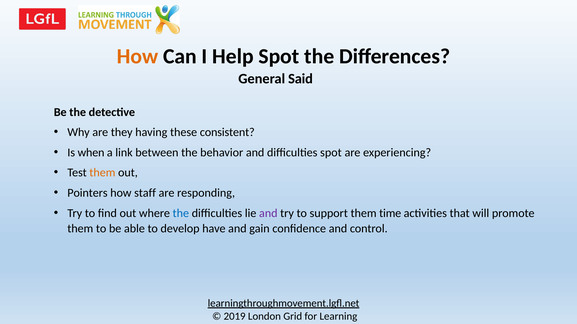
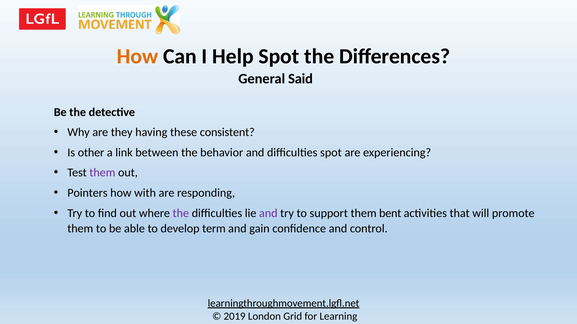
when: when -> other (91, 153)
them colour: orange -> purple (102, 173)
staff: staff -> with (145, 193)
the colour: blue -> purple (181, 213)
time: time -> bent (390, 213)
have: have -> term (214, 229)
